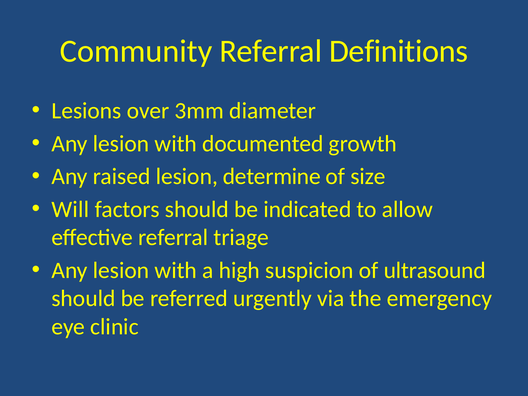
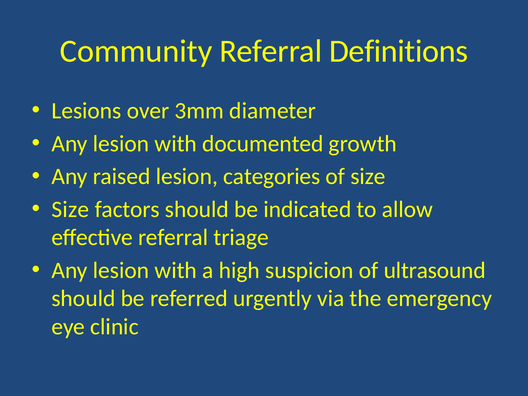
determine: determine -> categories (272, 176)
Will: Will -> Size (70, 209)
